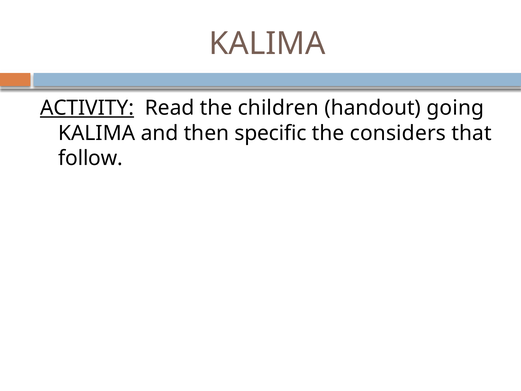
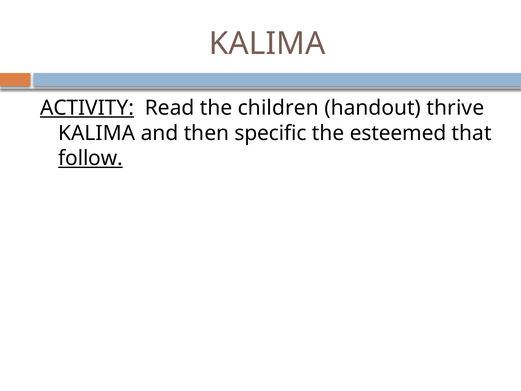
going: going -> thrive (455, 108)
considers: considers -> esteemed (398, 133)
follow underline: none -> present (91, 158)
